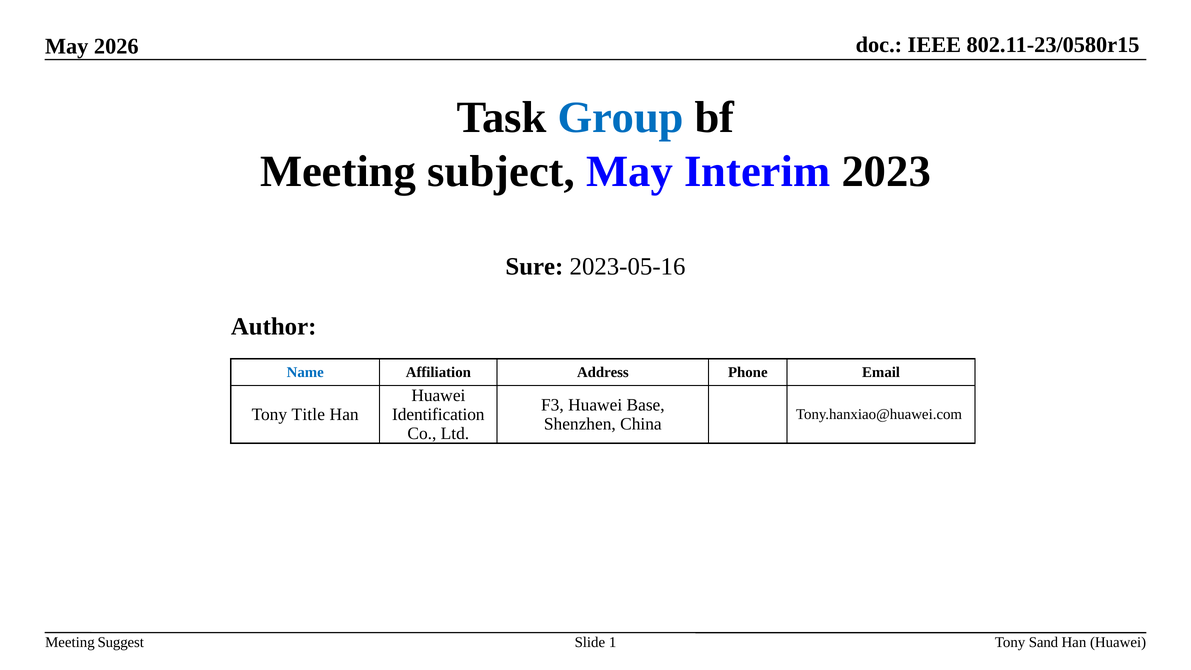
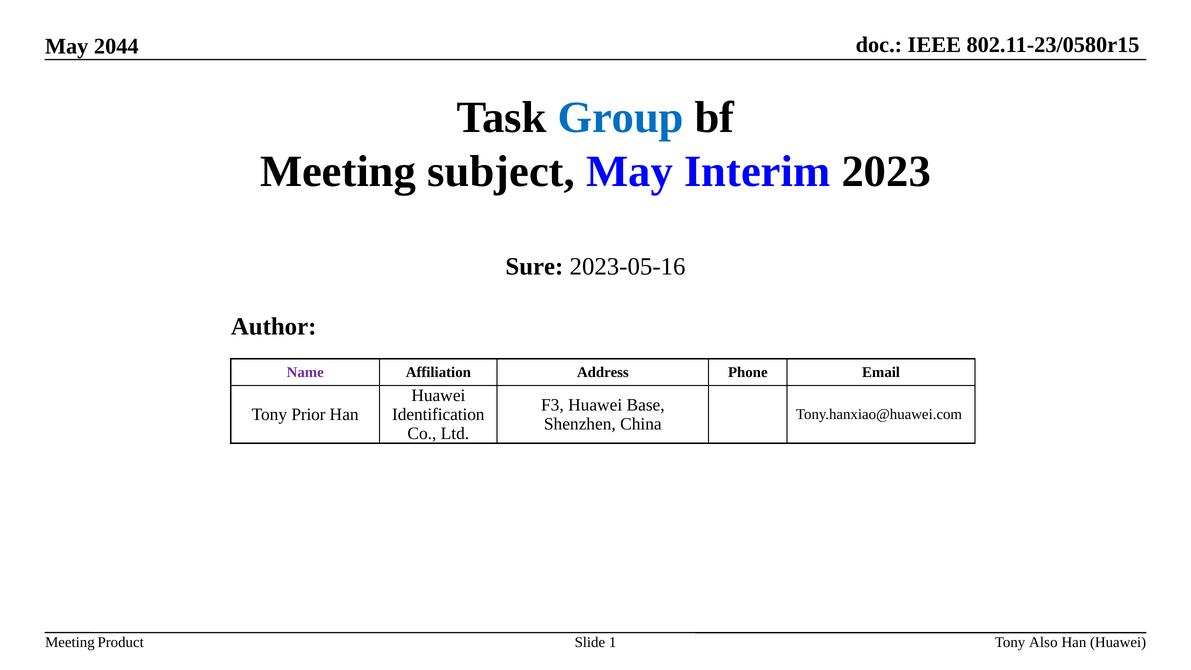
2026: 2026 -> 2044 (116, 46)
Name colour: blue -> purple (305, 372)
Title: Title -> Prior (308, 415)
Suggest: Suggest -> Product (121, 642)
Sand: Sand -> Also (1043, 642)
